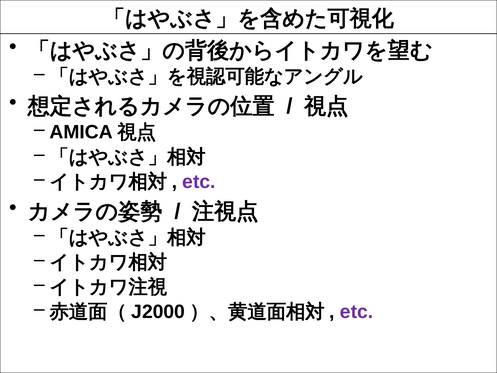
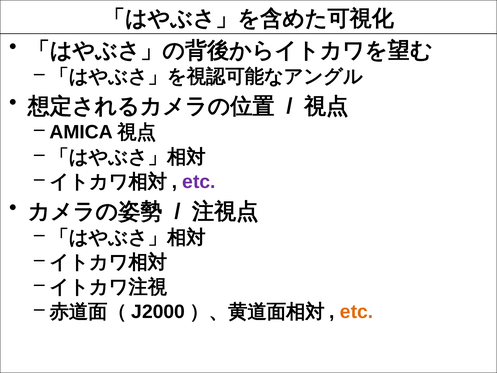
etc colour: purple -> orange (357, 311)
